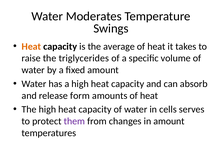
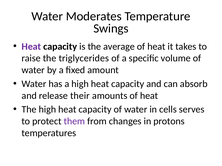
Heat colour: orange -> purple (31, 47)
form: form -> their (80, 96)
in amount: amount -> protons (169, 122)
